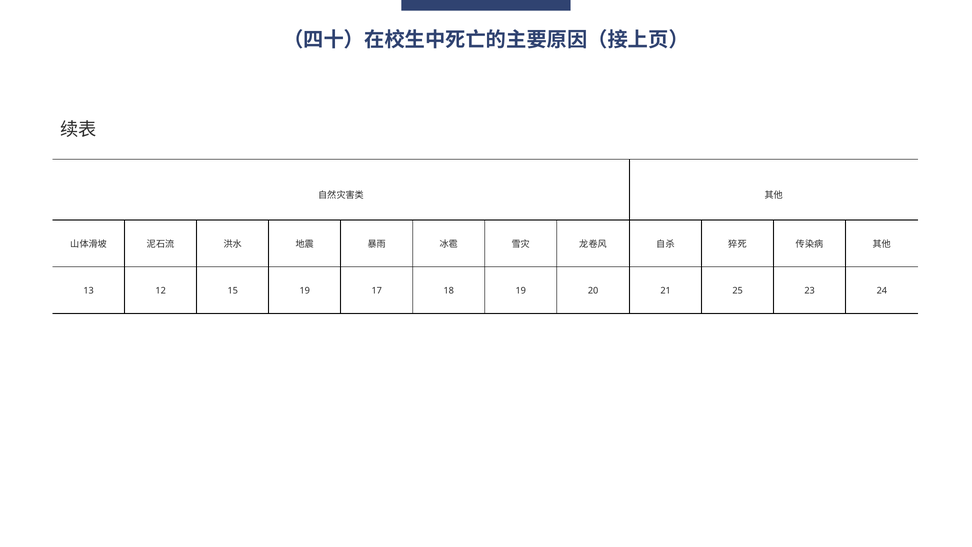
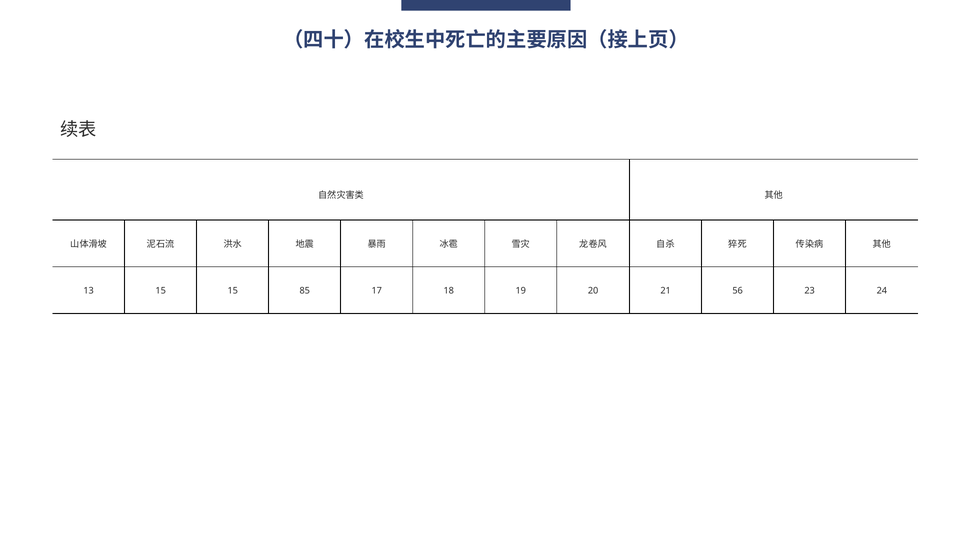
13 12: 12 -> 15 (161, 290)
15 19: 19 -> 85 (305, 290)
25: 25 -> 56 (738, 290)
